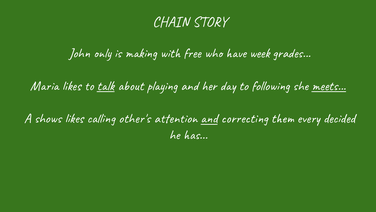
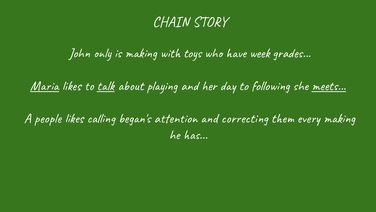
free: free -> toys (192, 53)
Maria underline: none -> present (45, 86)
shows: shows -> people (48, 118)
other's: other's -> began's (135, 118)
and underline: present -> none (209, 118)
every decided: decided -> making (339, 118)
